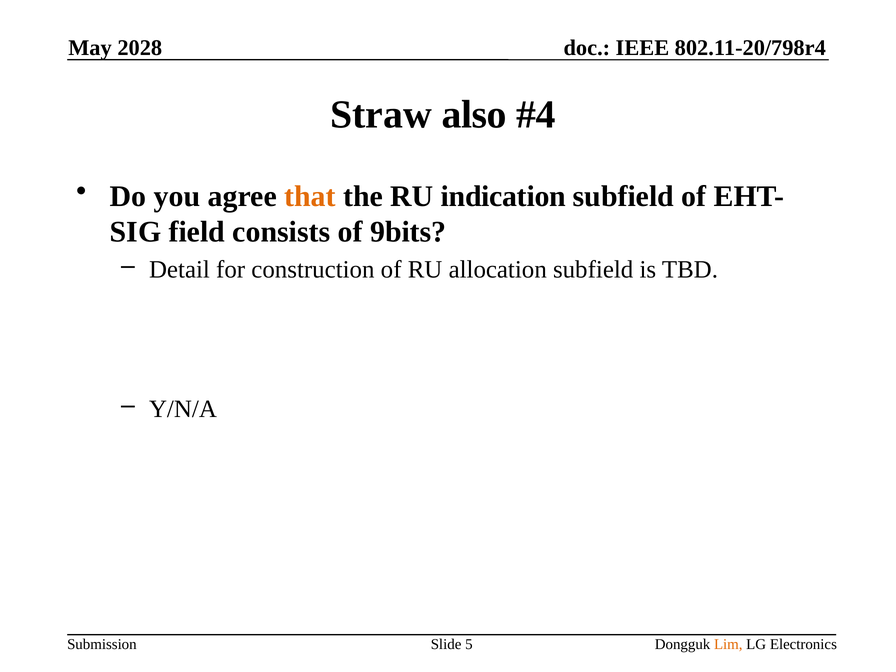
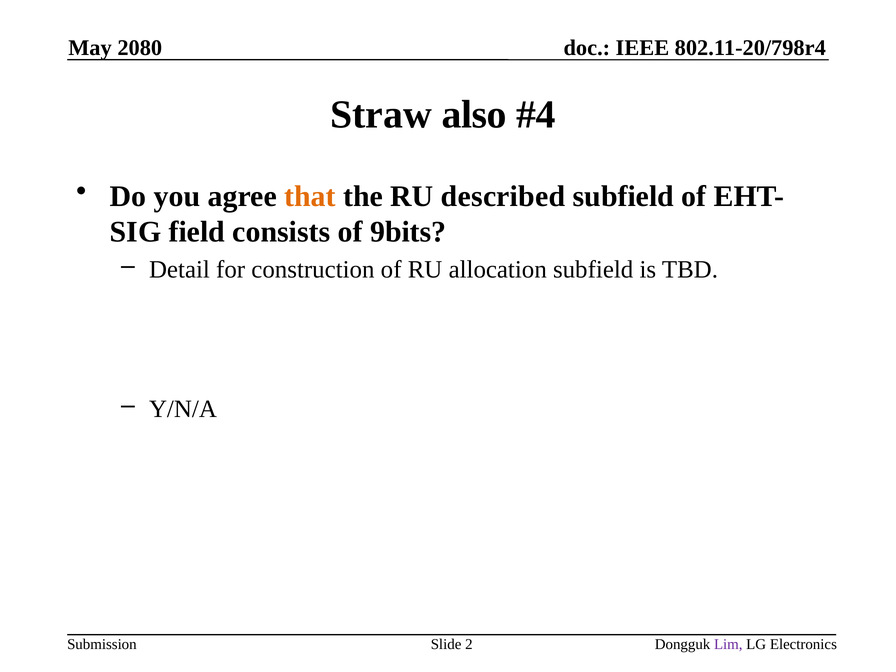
2028: 2028 -> 2080 (140, 48)
indication: indication -> described (503, 196)
5: 5 -> 2 (469, 644)
Lim colour: orange -> purple (728, 644)
